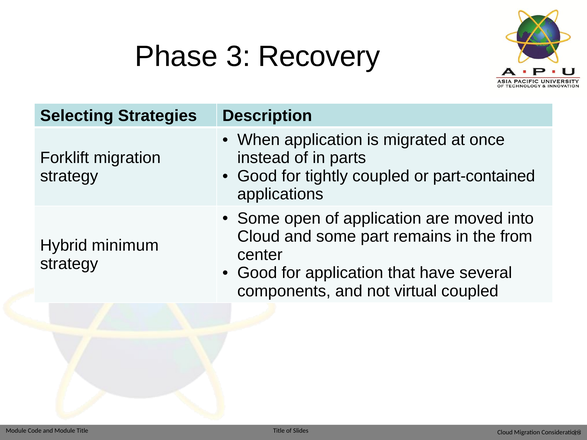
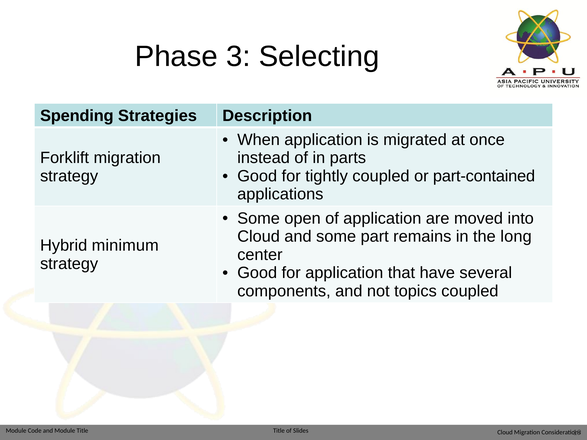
Recovery: Recovery -> Selecting (319, 56)
Selecting: Selecting -> Spending (77, 116)
from: from -> long (516, 237)
virtual: virtual -> topics (415, 291)
